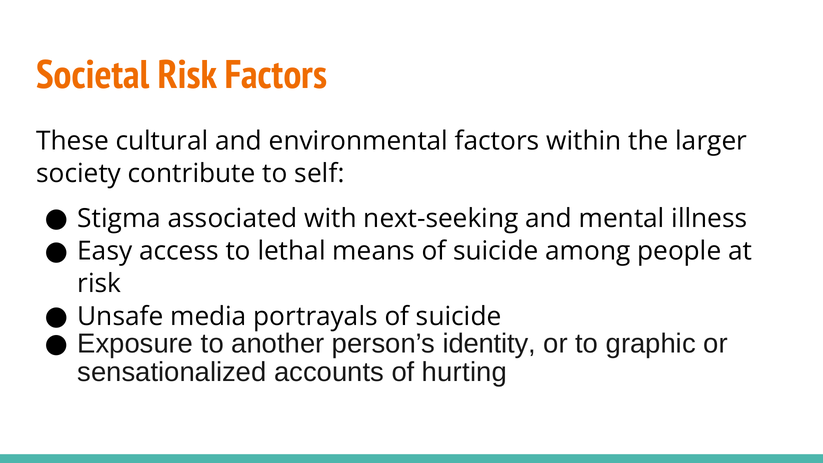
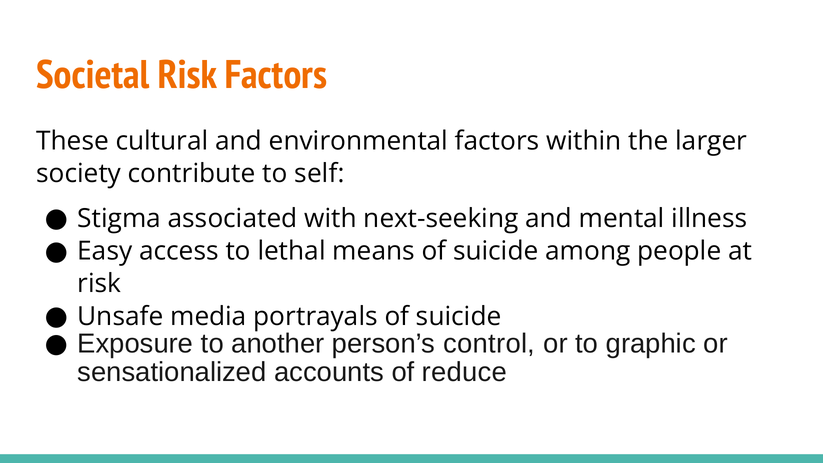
identity: identity -> control (489, 344)
hurting: hurting -> reduce (465, 372)
